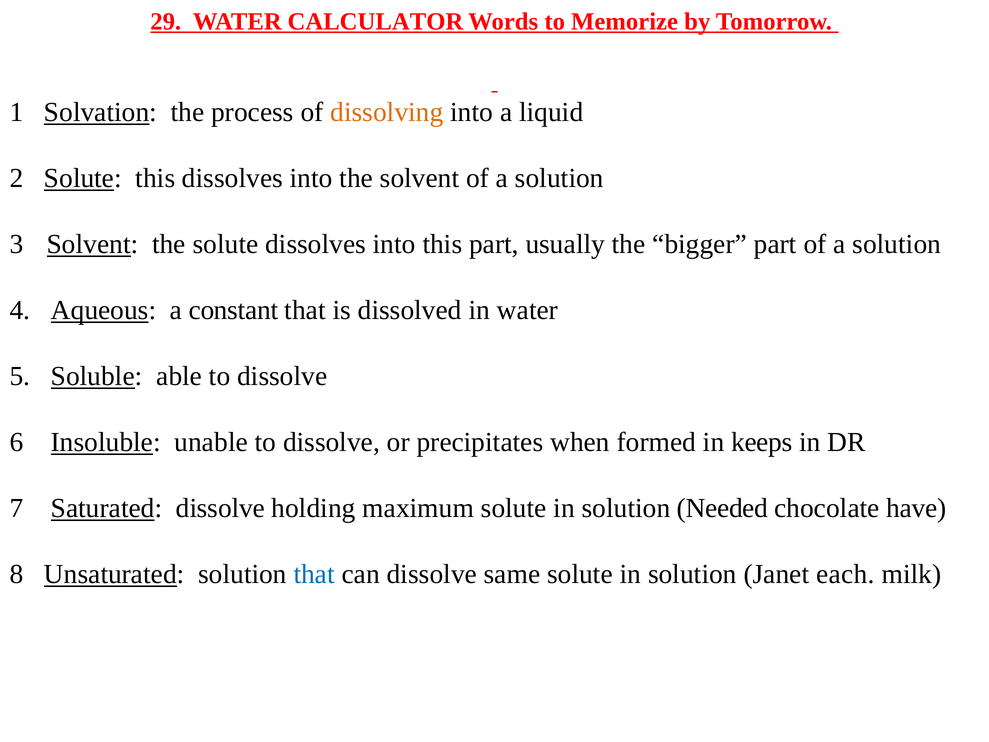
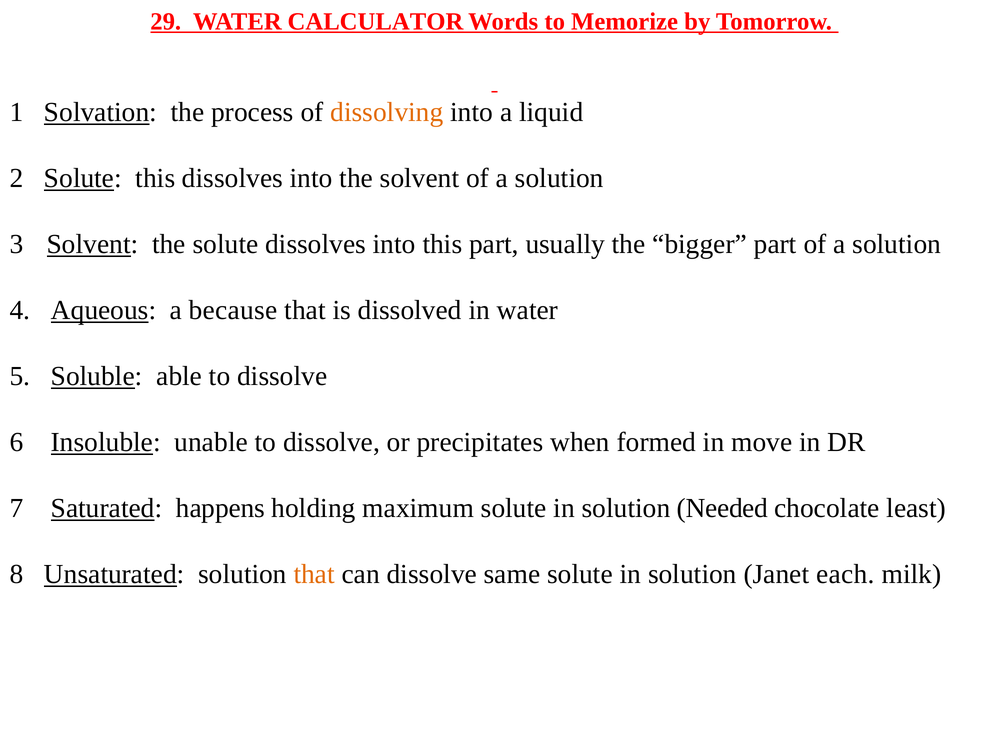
constant: constant -> because (233, 310)
keeps: keeps -> move (762, 442)
Saturated dissolve: dissolve -> happens (220, 508)
have: have -> least (916, 508)
that colour: blue -> orange (314, 574)
